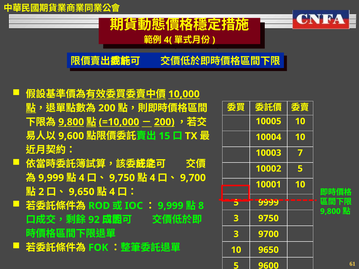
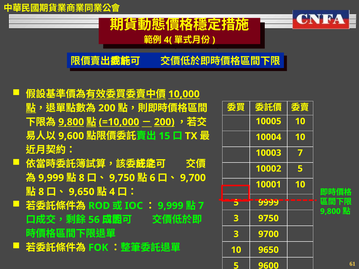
4: 4 -> 8 (82, 178)
4: 4 -> 6 (153, 178)
2: 2 -> 8 (41, 192)
8: 8 -> 7 (201, 206)
92: 92 -> 56 (94, 220)
